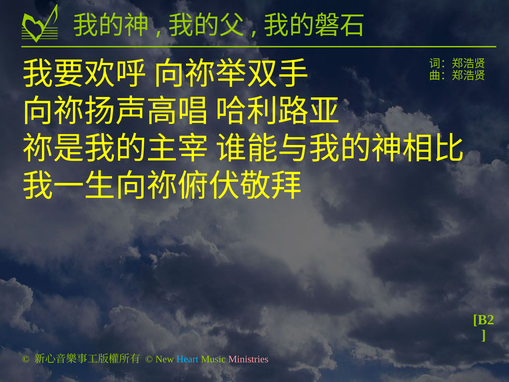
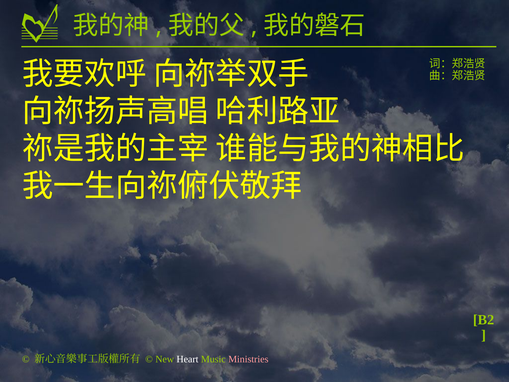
Heart colour: light blue -> white (188, 359)
